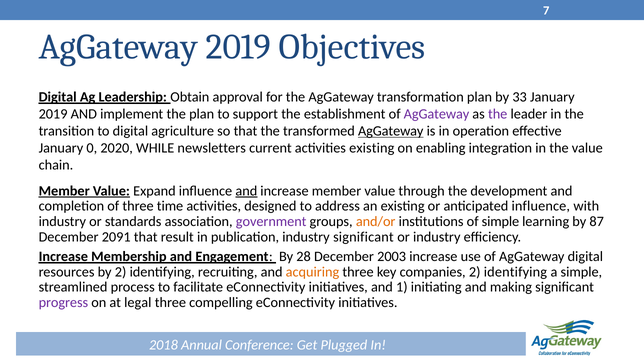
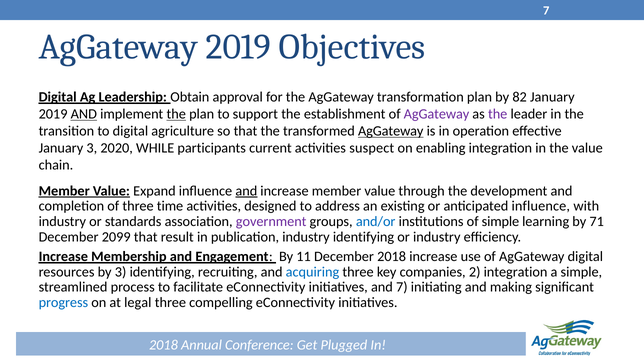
33: 33 -> 82 (520, 97)
AND underline: none -> present (84, 114)
the underline: none -> present (176, 114)
January 0: 0 -> 3 (92, 148)
newsletters: newsletters -> participants (212, 148)
activities existing: existing -> suspect (372, 148)
and/or colour: orange -> blue (376, 222)
87: 87 -> 71 (597, 222)
2091: 2091 -> 2099 (116, 237)
industry significant: significant -> identifying (364, 237)
28: 28 -> 11 (304, 257)
December 2003: 2003 -> 2018 (392, 257)
by 2: 2 -> 3 (121, 272)
acquiring colour: orange -> blue (313, 272)
companies 2 identifying: identifying -> integration (516, 272)
and 1: 1 -> 7 (402, 287)
progress colour: purple -> blue (63, 303)
